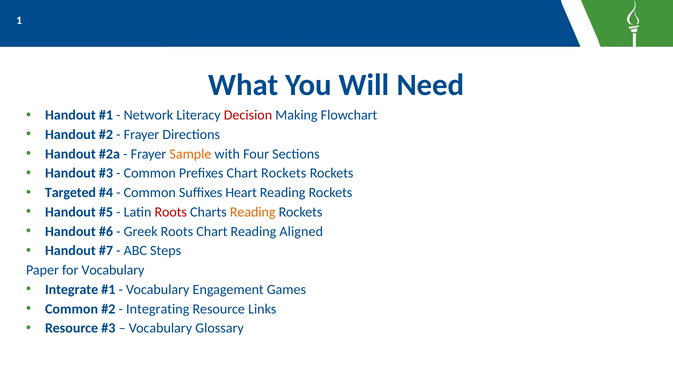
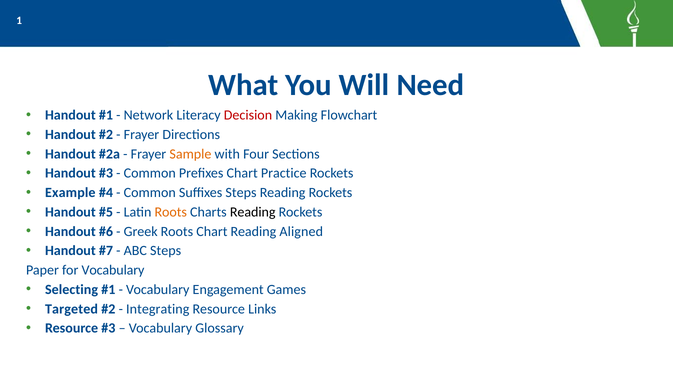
Chart Rockets: Rockets -> Practice (284, 173)
Targeted: Targeted -> Example (70, 192)
Suffixes Heart: Heart -> Steps (241, 192)
Roots colour: red -> orange (171, 212)
Reading colour: orange -> black (253, 212)
Integrate: Integrate -> Selecting (72, 289)
Common: Common -> Targeted (72, 309)
